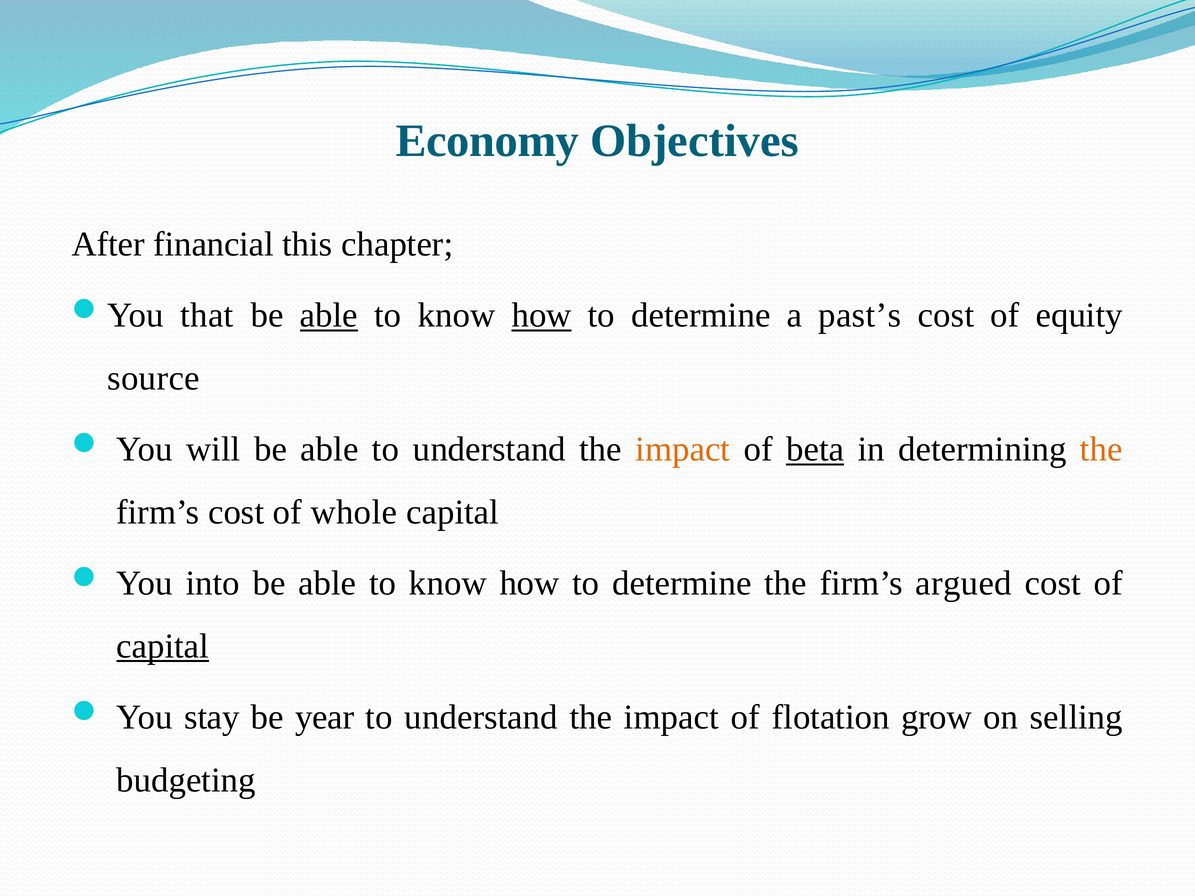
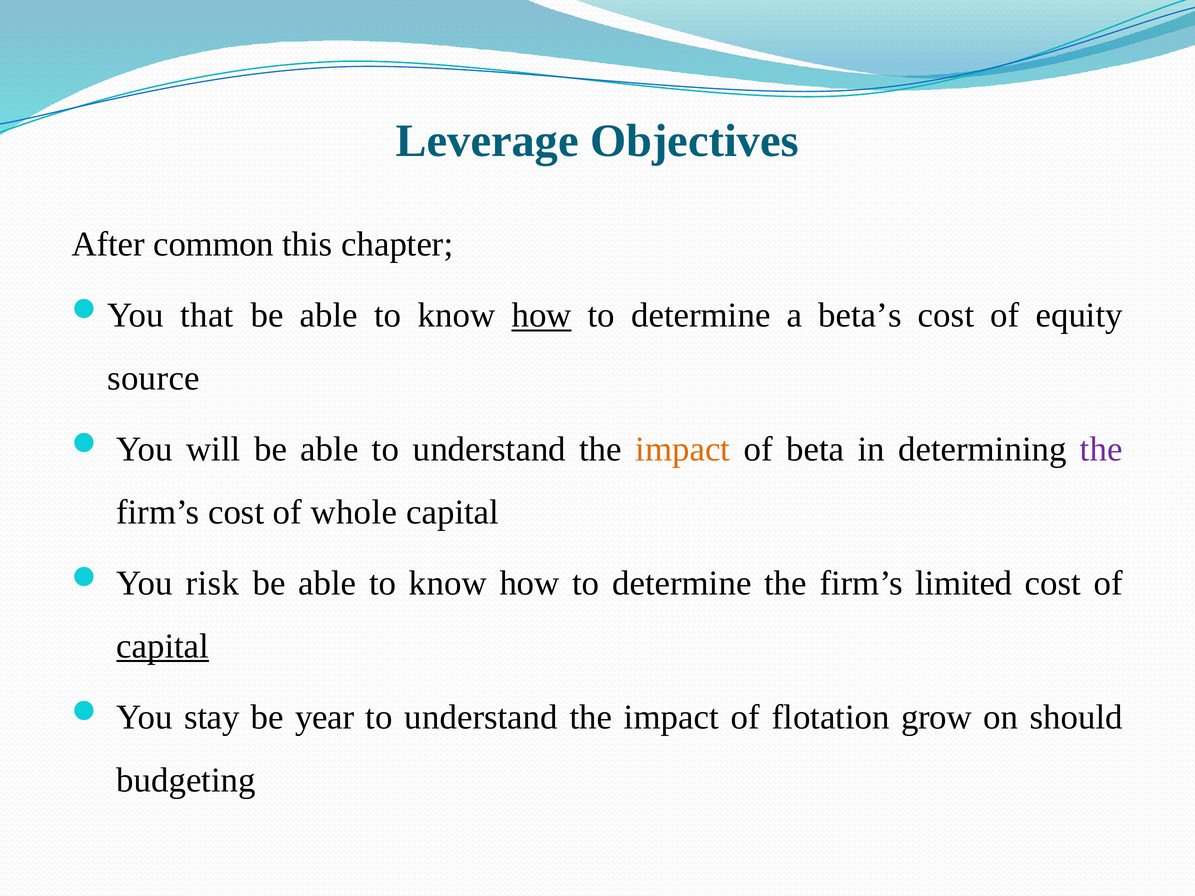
Economy: Economy -> Leverage (487, 141)
financial: financial -> common (214, 244)
able underline: present -> none (329, 315)
past’s: past’s -> beta’s (860, 315)
beta underline: present -> none (815, 450)
the colour: orange -> purple (1101, 450)
into: into -> risk (212, 584)
argued: argued -> limited (964, 584)
selling: selling -> should (1076, 718)
